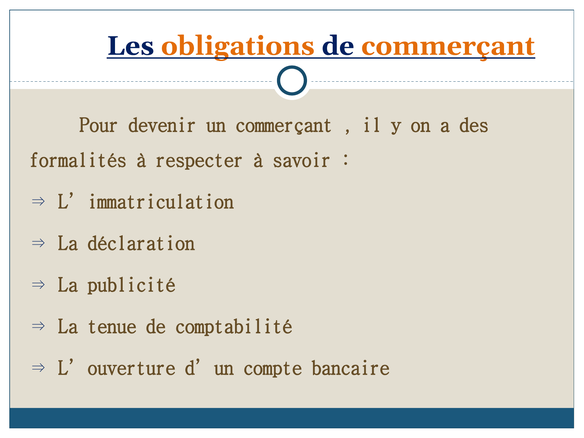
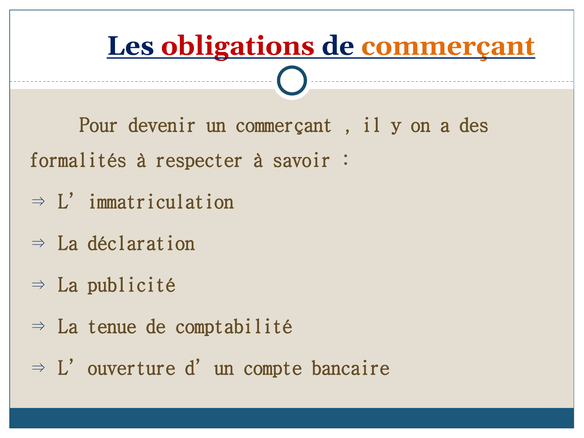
obligations colour: orange -> red (238, 46)
